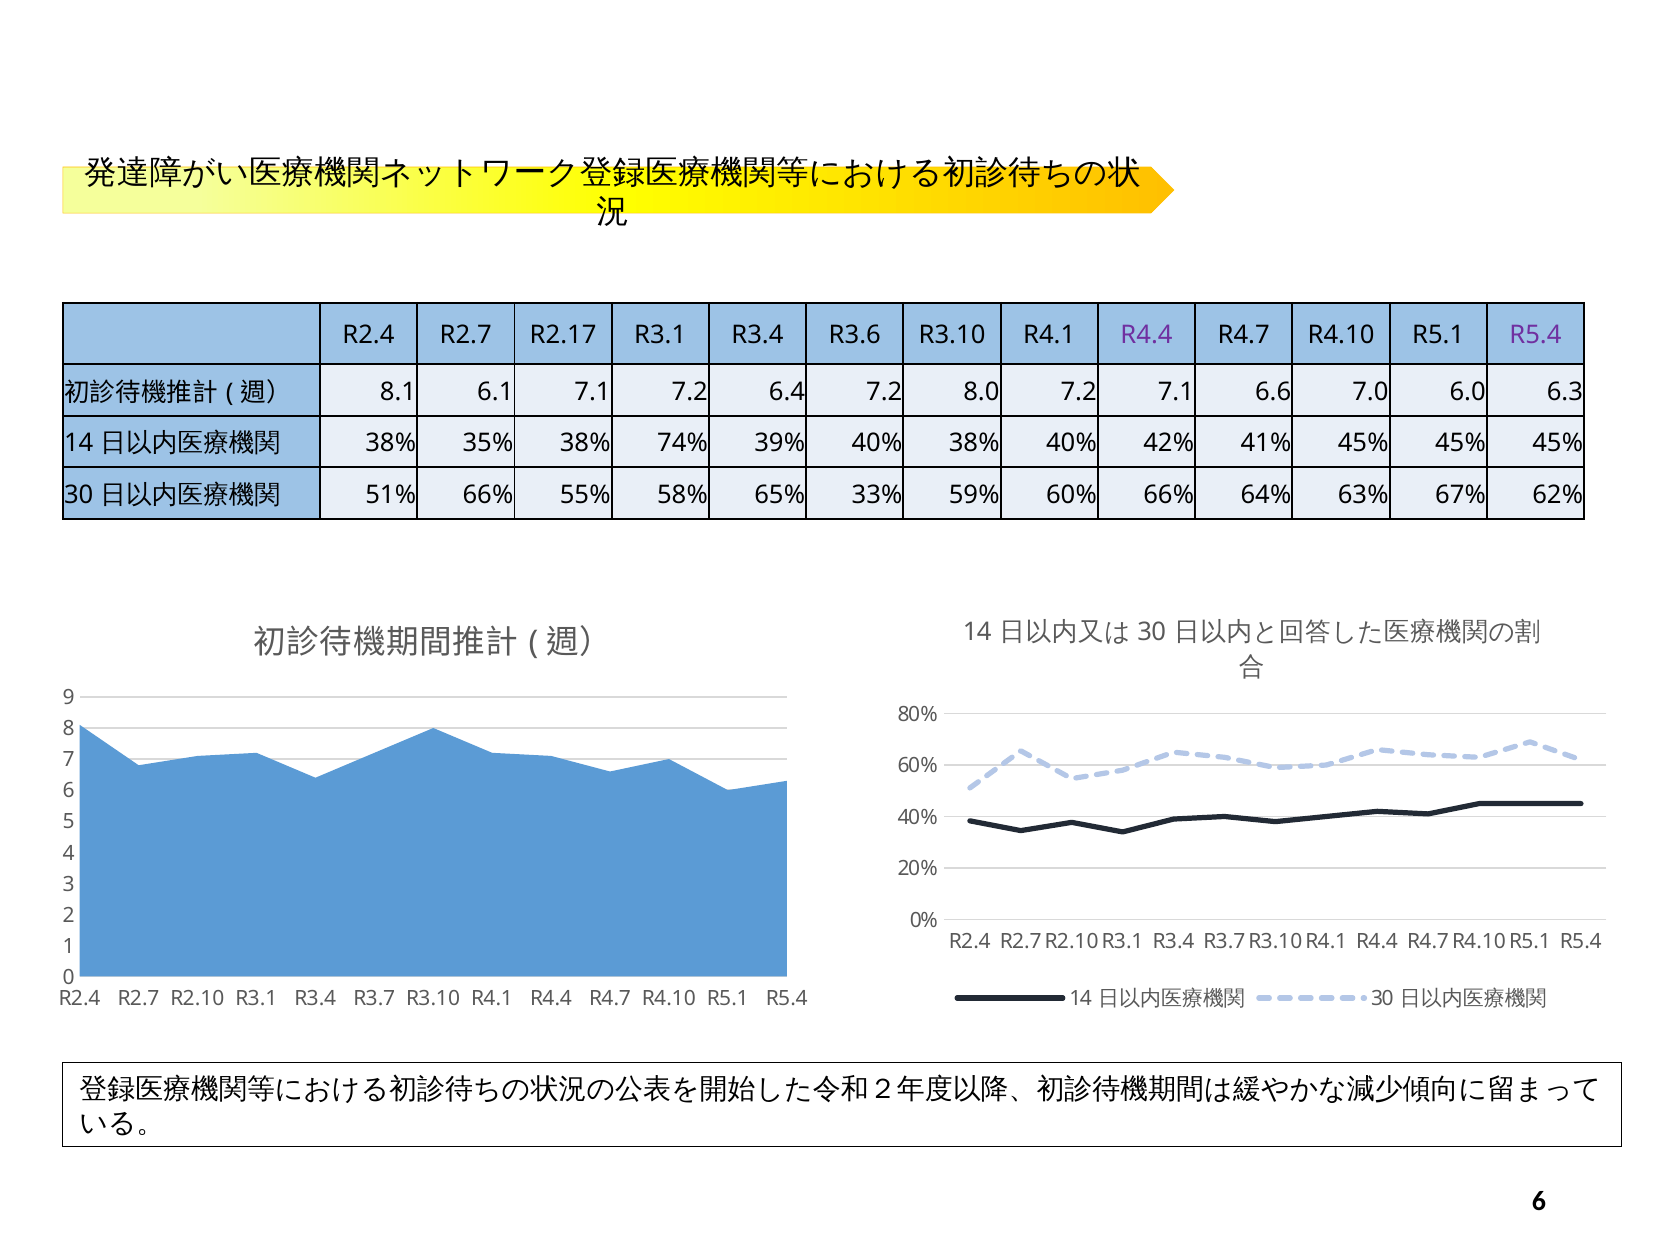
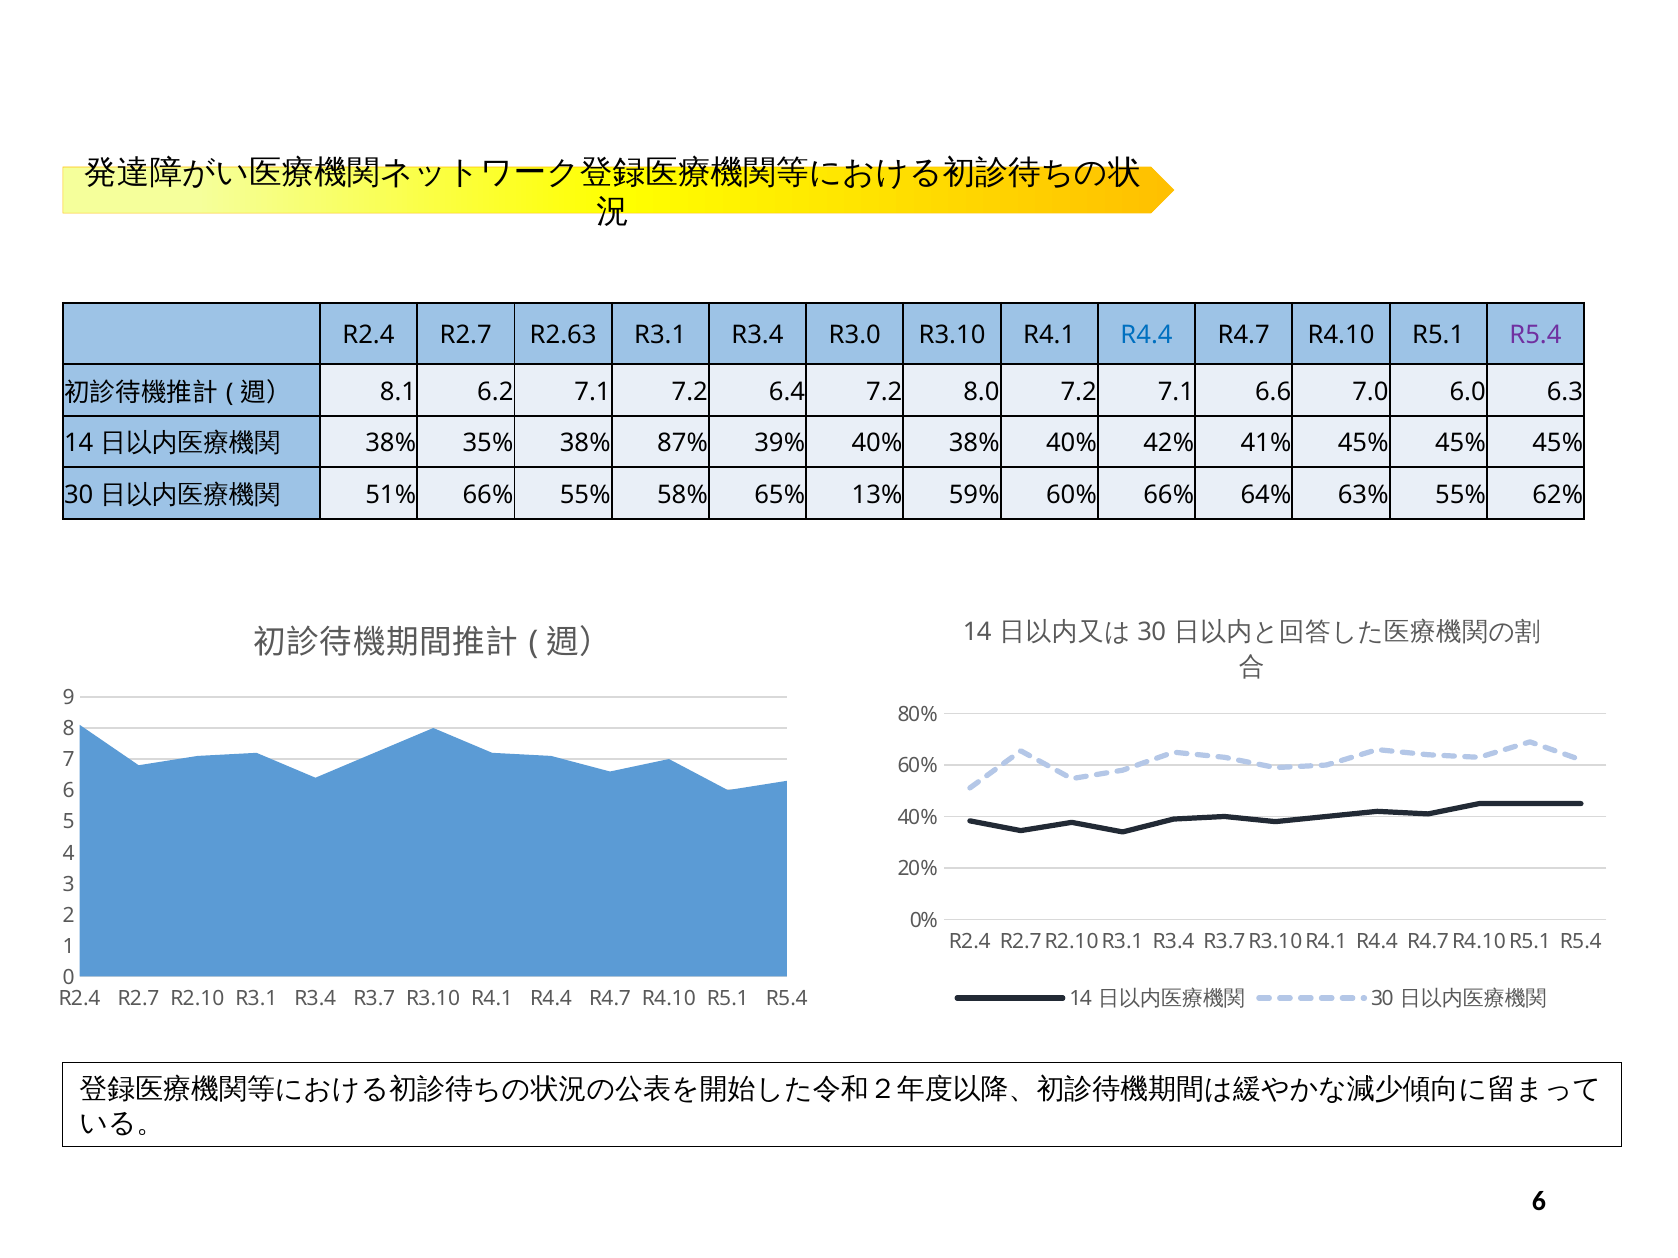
R2.17: R2.17 -> R2.63 (563, 336)
R3.6: R3.6 -> R3.0 (855, 336)
R4.4 colour: purple -> blue (1146, 336)
6.1: 6.1 -> 6.2 (495, 392)
74%: 74% -> 87% (683, 444)
33%: 33% -> 13% (877, 495)
63% 67%: 67% -> 55% (1460, 495)
